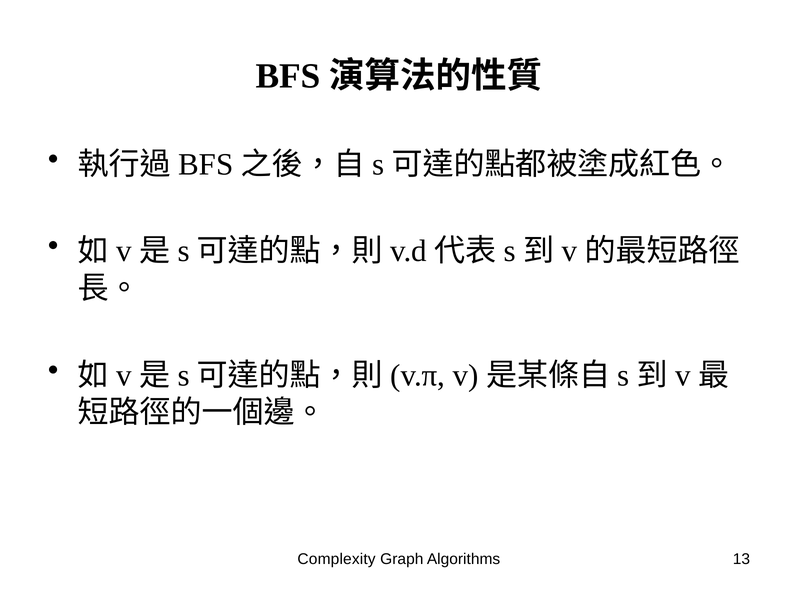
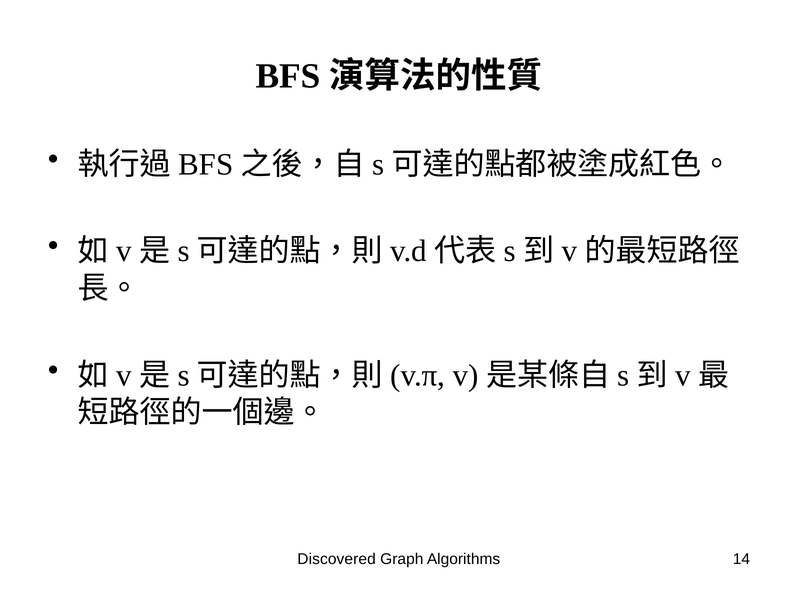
Complexity: Complexity -> Discovered (337, 559)
13: 13 -> 14 (741, 559)
